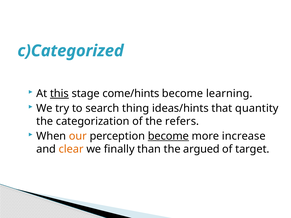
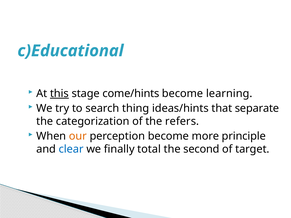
c)Categorized: c)Categorized -> c)Educational (71, 51)
quantity: quantity -> separate (257, 108)
become underline: present -> none (168, 136)
increase: increase -> principle (244, 136)
clear colour: orange -> blue (71, 149)
than: than -> total (149, 149)
argued: argued -> second (201, 149)
